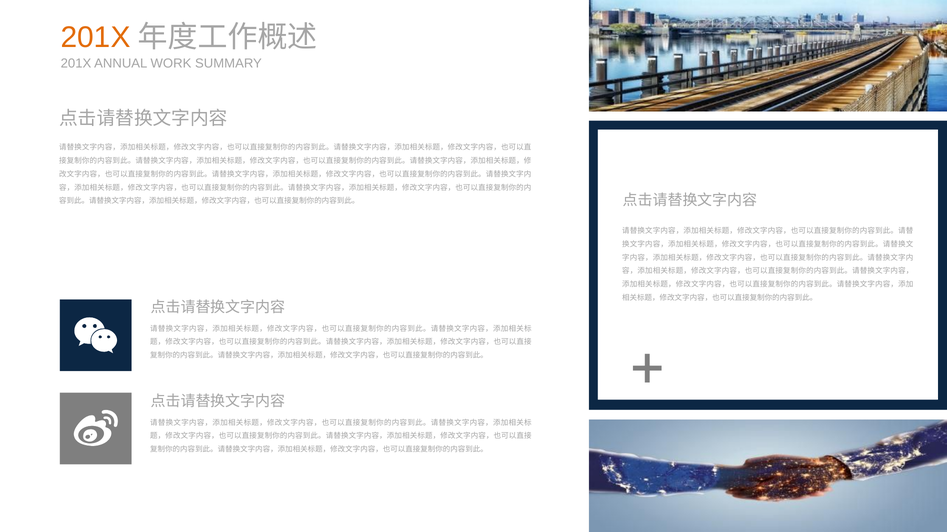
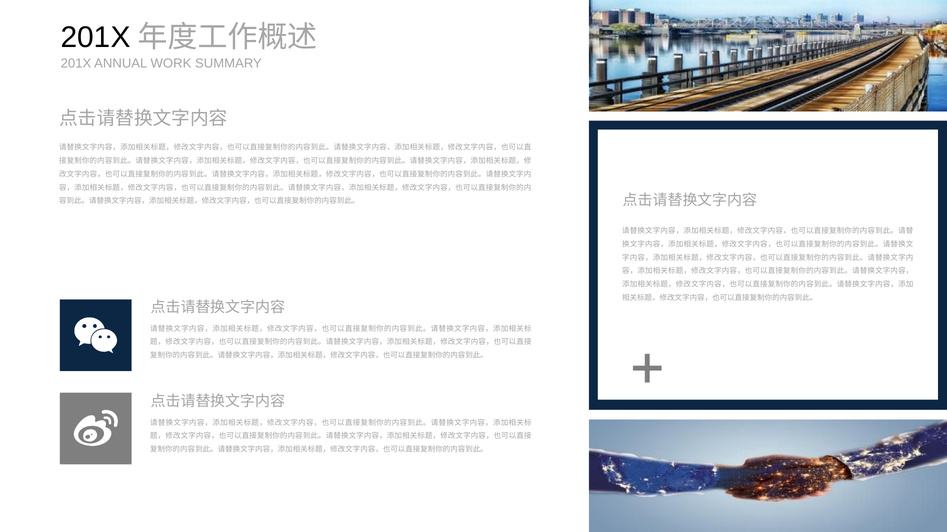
201X colour: orange -> black (96, 37)
